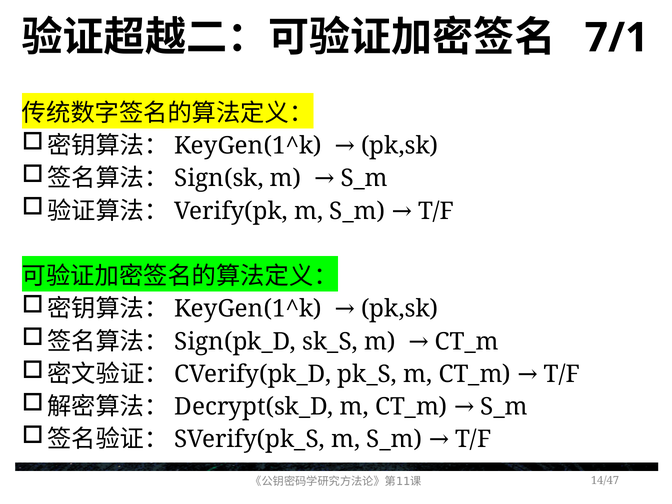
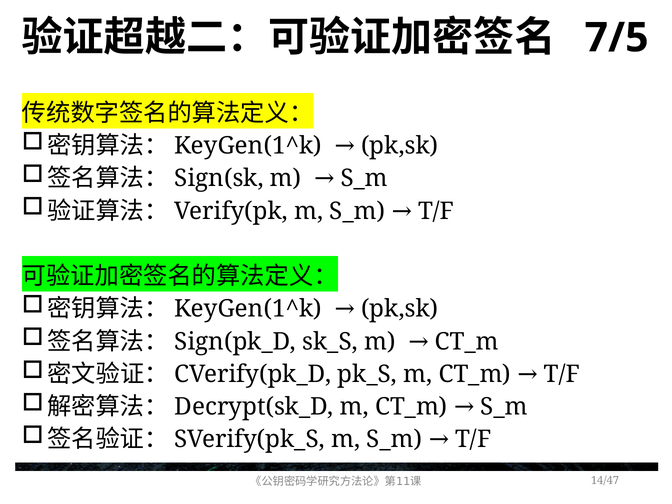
7/1: 7/1 -> 7/5 (617, 38)
